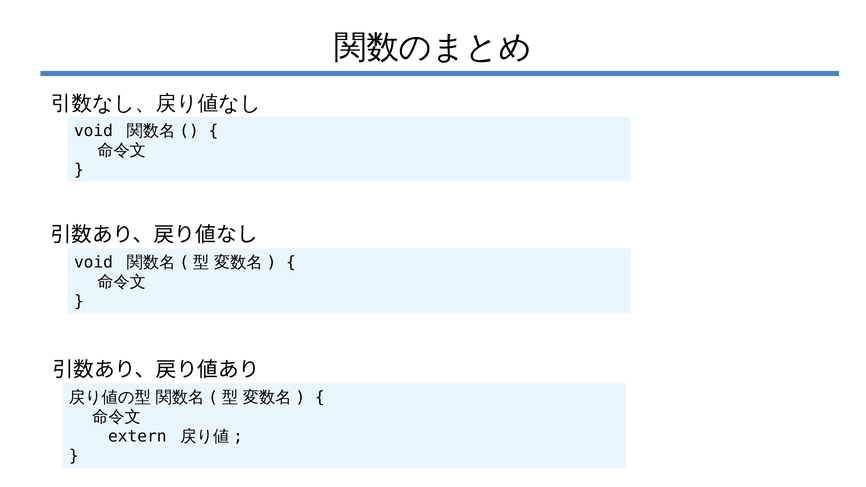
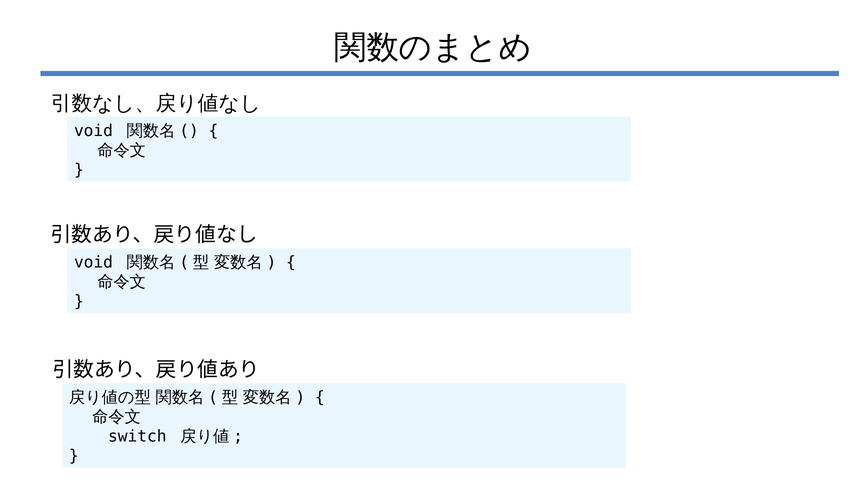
extern: extern -> switch (137, 436)
